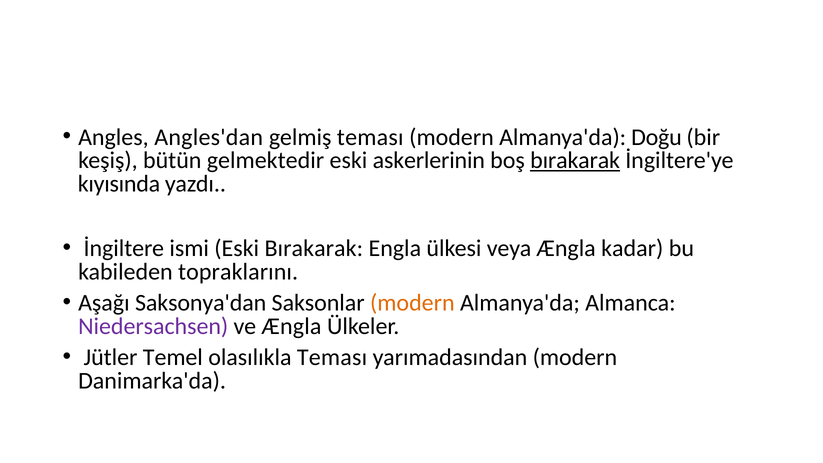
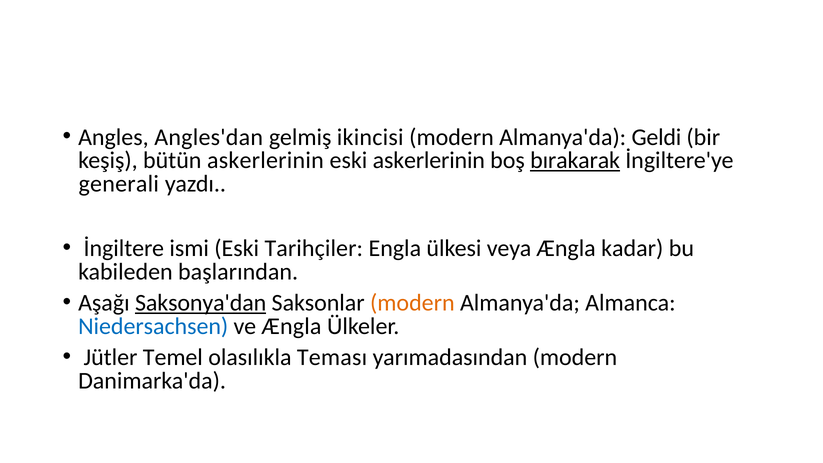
gelmiş teması: teması -> ikincisi (370, 137)
Doğu: Doğu -> Geldi (656, 137)
bütün gelmektedir: gelmektedir -> askerlerinin (265, 160)
kıyısında: kıyısında -> generali (119, 184)
Eski Bırakarak: Bırakarak -> Tarihçiler (314, 248)
topraklarını: topraklarını -> başlarından (238, 272)
Saksonya'dan underline: none -> present (201, 303)
Niedersachsen colour: purple -> blue (153, 326)
